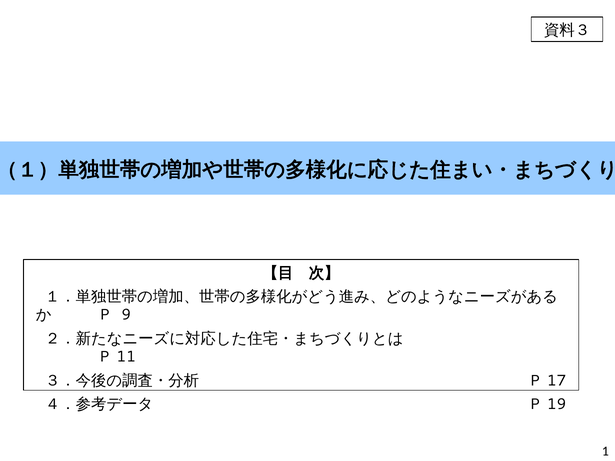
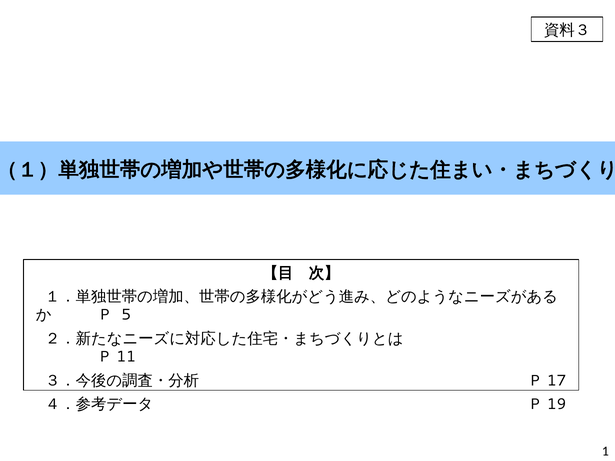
9: 9 -> 5 (126, 315)
